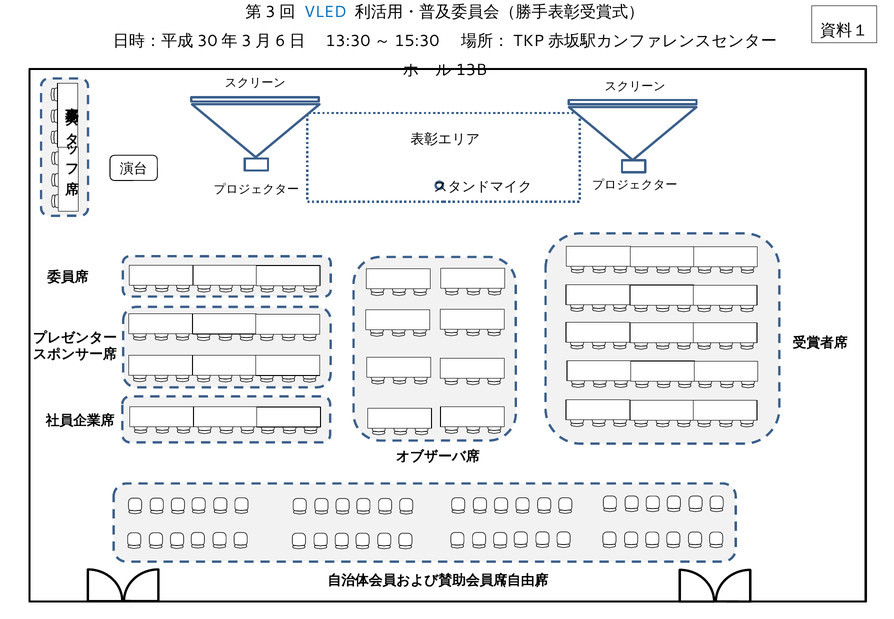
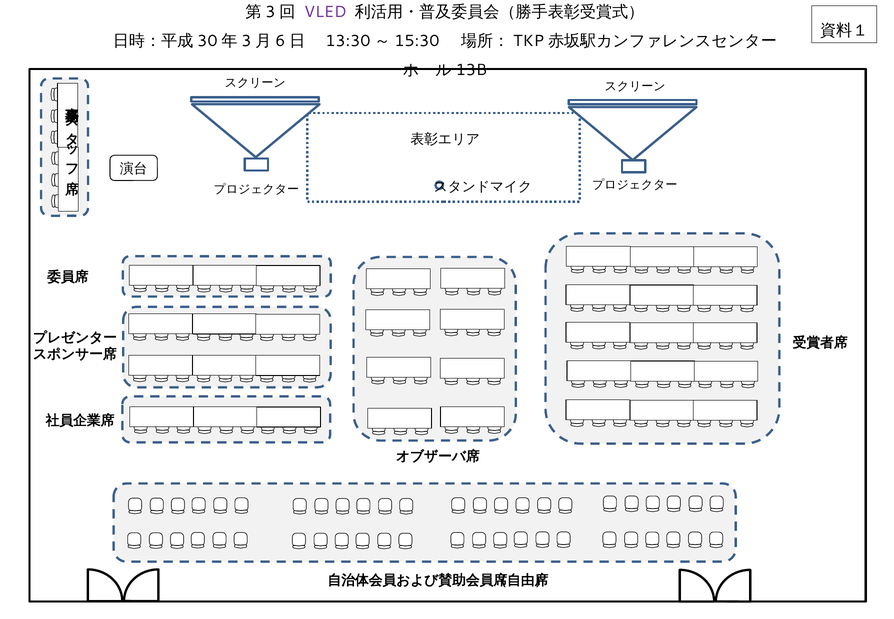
VLED colour: blue -> purple (325, 12)
